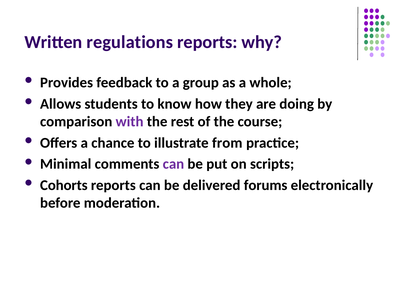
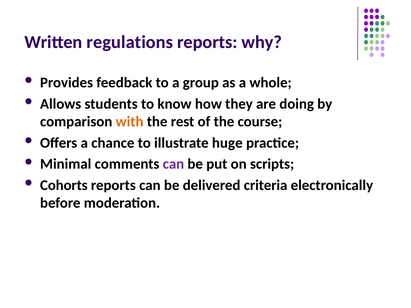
with colour: purple -> orange (130, 122)
from: from -> huge (227, 143)
forums: forums -> criteria (266, 185)
